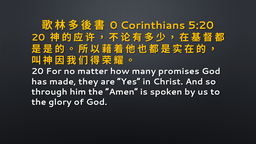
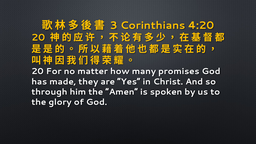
0: 0 -> 3 (114, 25)
5:20: 5:20 -> 4:20 (201, 25)
